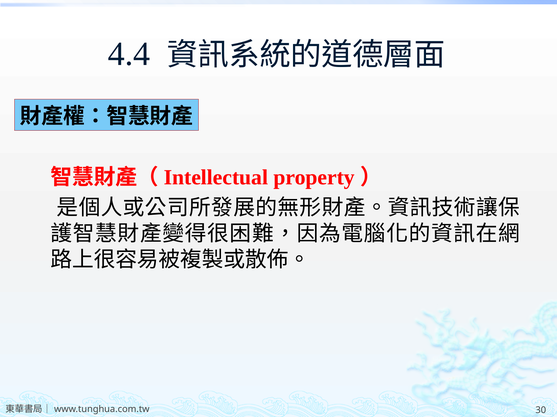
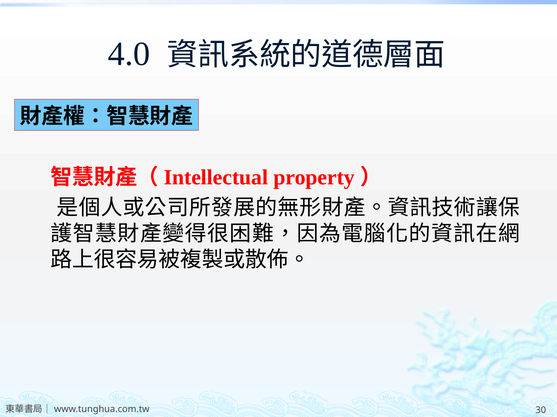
4.4: 4.4 -> 4.0 (129, 54)
